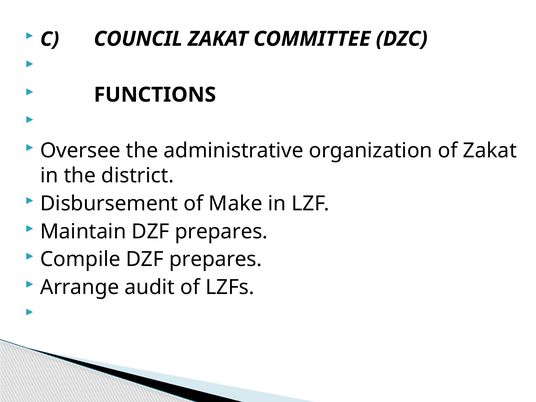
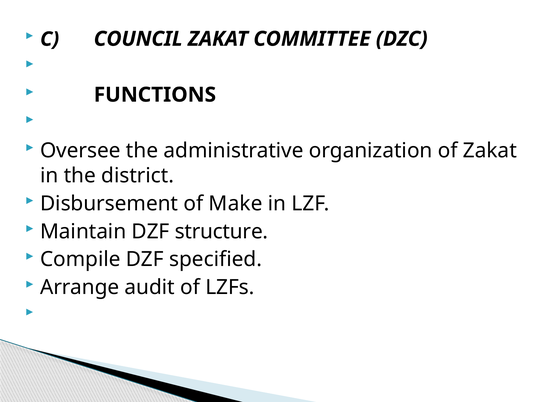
Maintain DZF prepares: prepares -> structure (221, 231)
Compile DZF prepares: prepares -> specified (216, 259)
